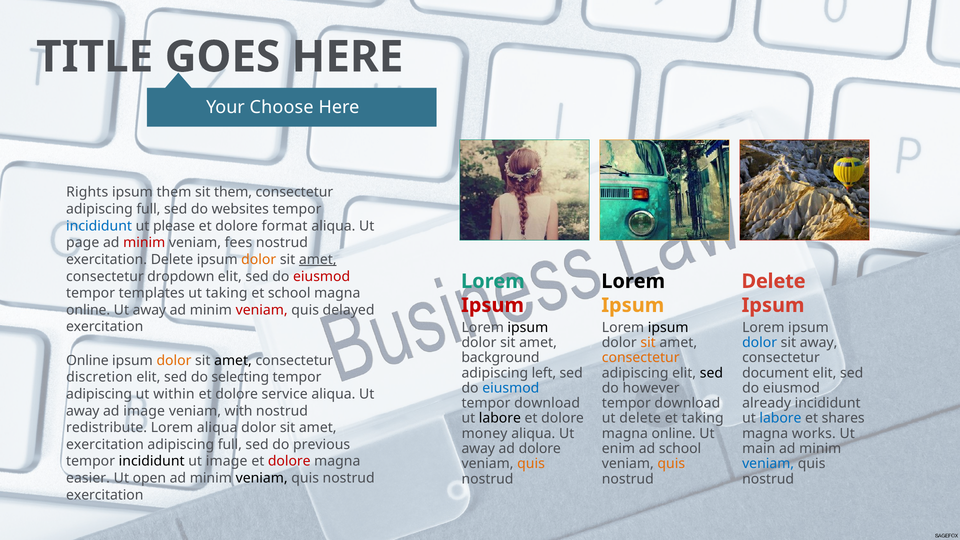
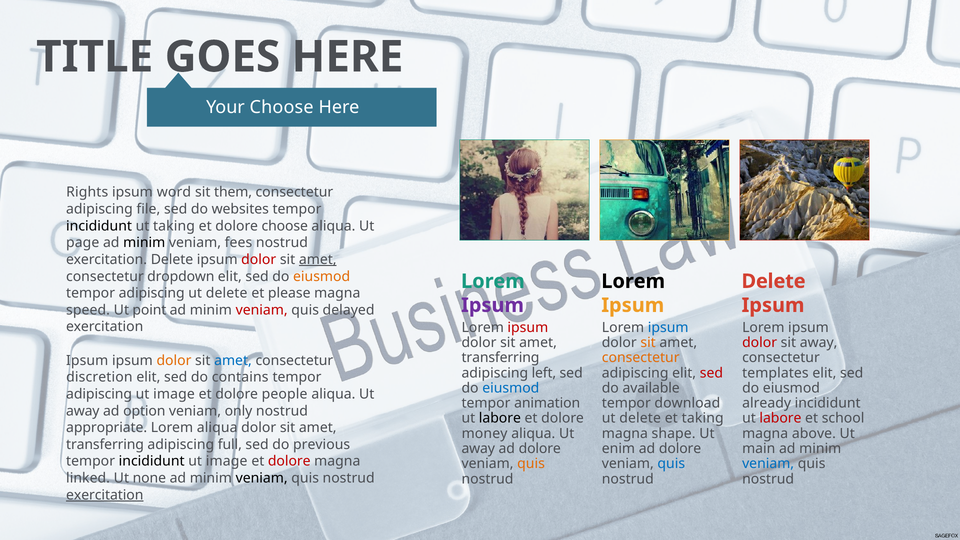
ipsum them: them -> word (174, 192)
full: full -> file (148, 209)
incididunt colour: blue -> black (99, 226)
ut please: please -> taking (174, 226)
dolore format: format -> choose (285, 226)
minim colour: red -> black (144, 243)
dolor colour: orange -> red (259, 260)
eiusmod colour: red -> orange (322, 276)
templates: templates -> adipiscing (152, 293)
taking: taking -> delete (227, 293)
et school: school -> please (289, 293)
Ipsum colour: red -> purple (492, 305)
online: online -> speed (88, 310)
away: away -> point (149, 310)
ipsum colour: black -> red (528, 328)
ipsum colour: black -> blue (668, 328)
dolor colour: blue -> red (760, 343)
background: background -> transferring (500, 358)
Online: Online -> Ipsum (87, 360)
amet colour: black -> blue (233, 360)
sed colour: black -> red (711, 373)
document: document -> templates (775, 373)
selecting: selecting -> contains (240, 377)
however: however -> available (651, 388)
within: within -> image (174, 394)
service: service -> people (285, 394)
download: download -> animation (547, 403)
ad image: image -> option (144, 411)
with: with -> only (239, 411)
labore colour: blue -> red (780, 418)
shares: shares -> school (843, 418)
redistribute: redistribute -> appropriate (107, 428)
online: online -> shape (674, 433)
works: works -> above (814, 433)
exercitation: exercitation -> transferring (105, 444)
enim ad school: school -> dolore (680, 449)
quis colour: orange -> blue (671, 464)
easier: easier -> linked (88, 478)
open: open -> none (149, 478)
exercitation underline: none -> present (105, 495)
